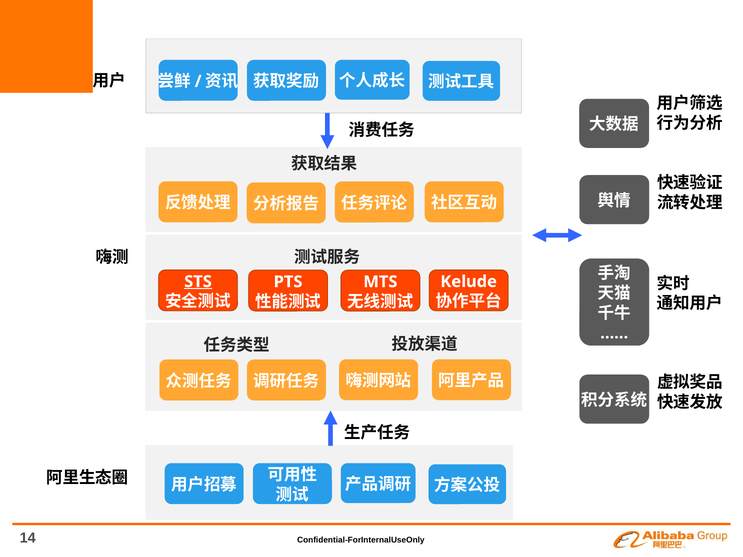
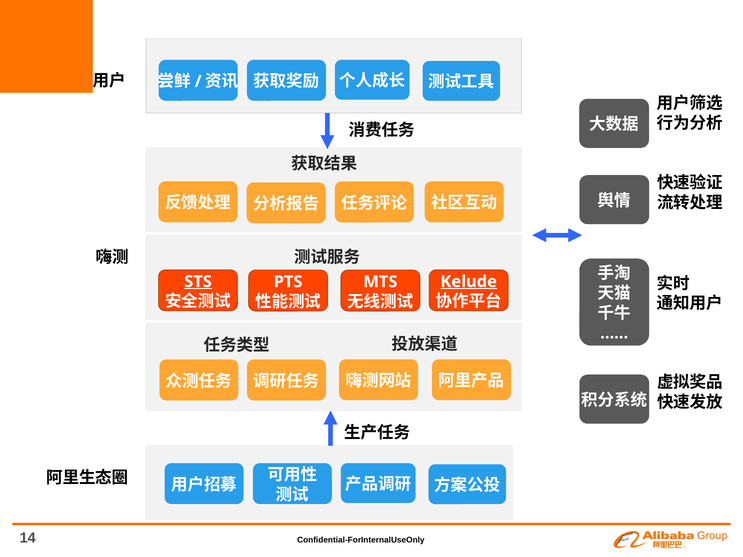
Kelude underline: none -> present (469, 282)
